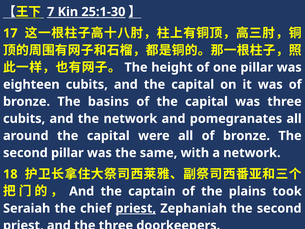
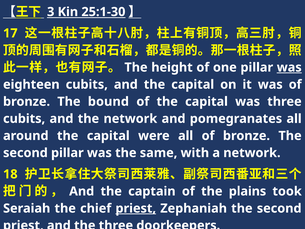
7: 7 -> 3 (51, 12)
was underline: none -> present (289, 67)
basins: basins -> bound (108, 101)
